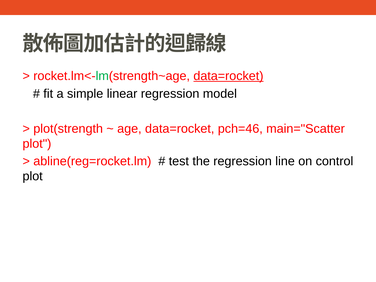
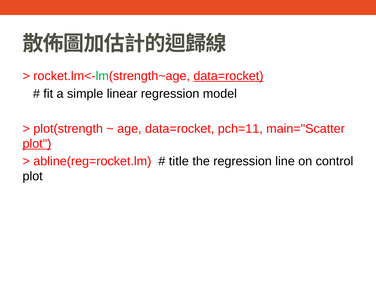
pch=46: pch=46 -> pch=11 (240, 129)
plot underline: none -> present (37, 144)
test: test -> title (179, 161)
